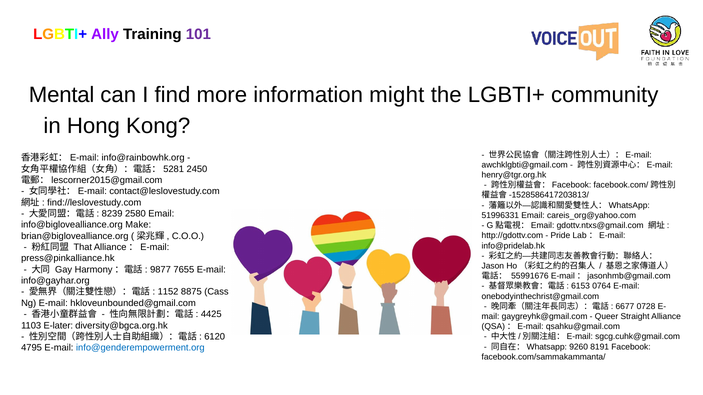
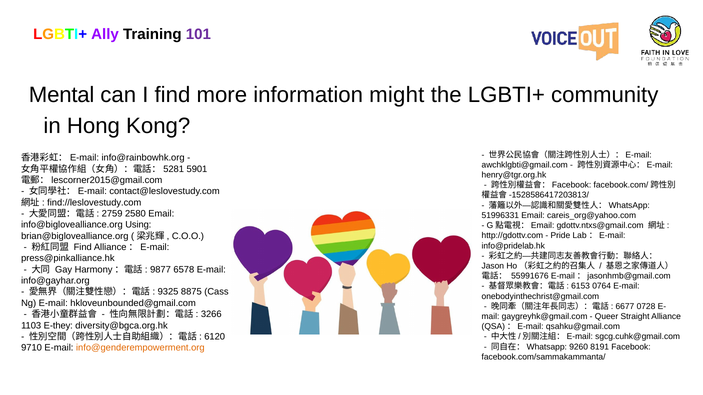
2450: 2450 -> 5901 (197, 169)
8239: 8239 -> 2759 (112, 214)
Make: Make -> Using (138, 225)
That: That -> Find (83, 247)
7655: 7655 -> 6578 (184, 270)
1152: 1152 -> 9325 (168, 292)
4425: 4425 -> 3266 (211, 315)
E-later: E-later -> E-they (58, 326)
4795: 4795 -> 9710 (32, 348)
info@genderempowerment.org colour: blue -> orange (140, 348)
